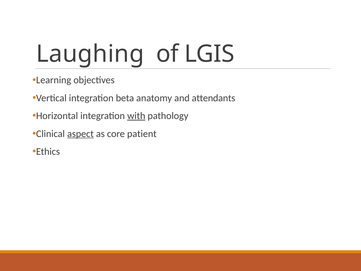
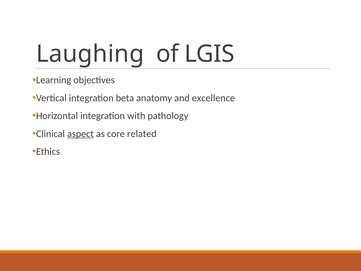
attendants: attendants -> excellence (213, 98)
with underline: present -> none (136, 116)
patient: patient -> related (142, 134)
